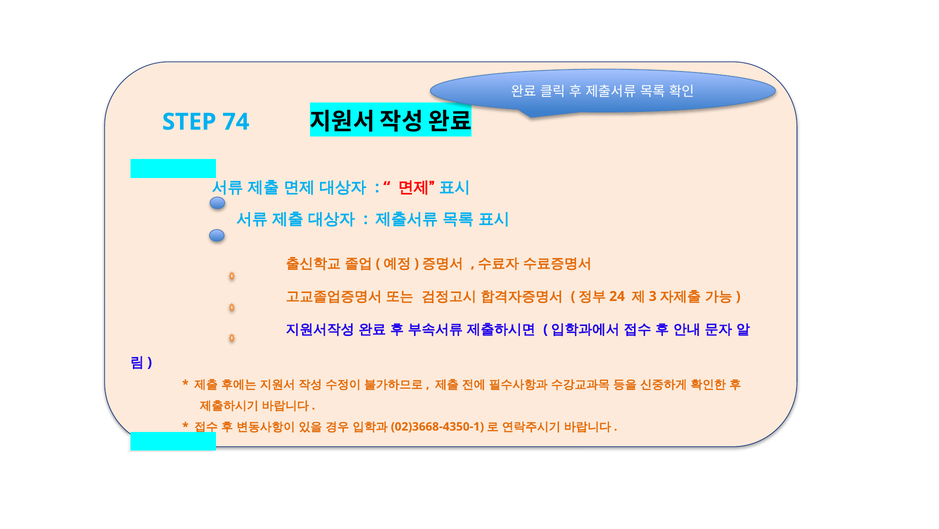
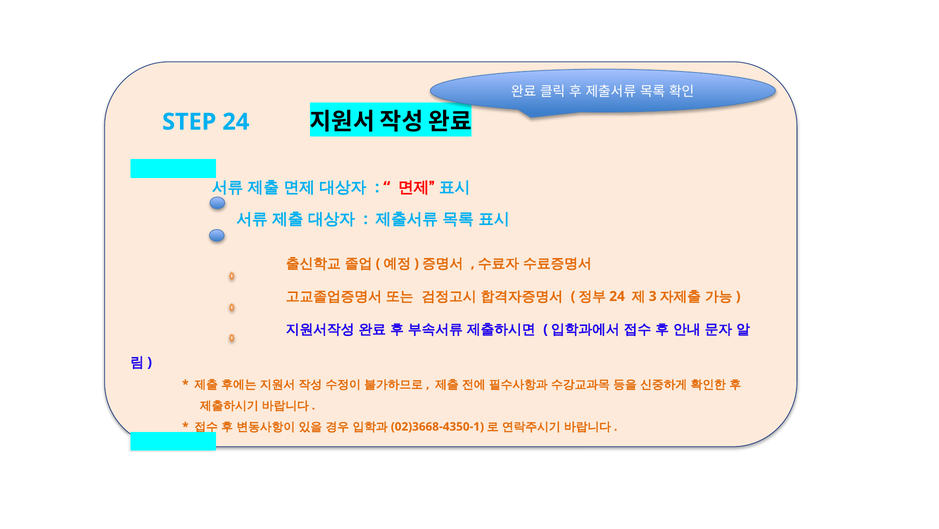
STEP 74: 74 -> 24 (236, 122)
